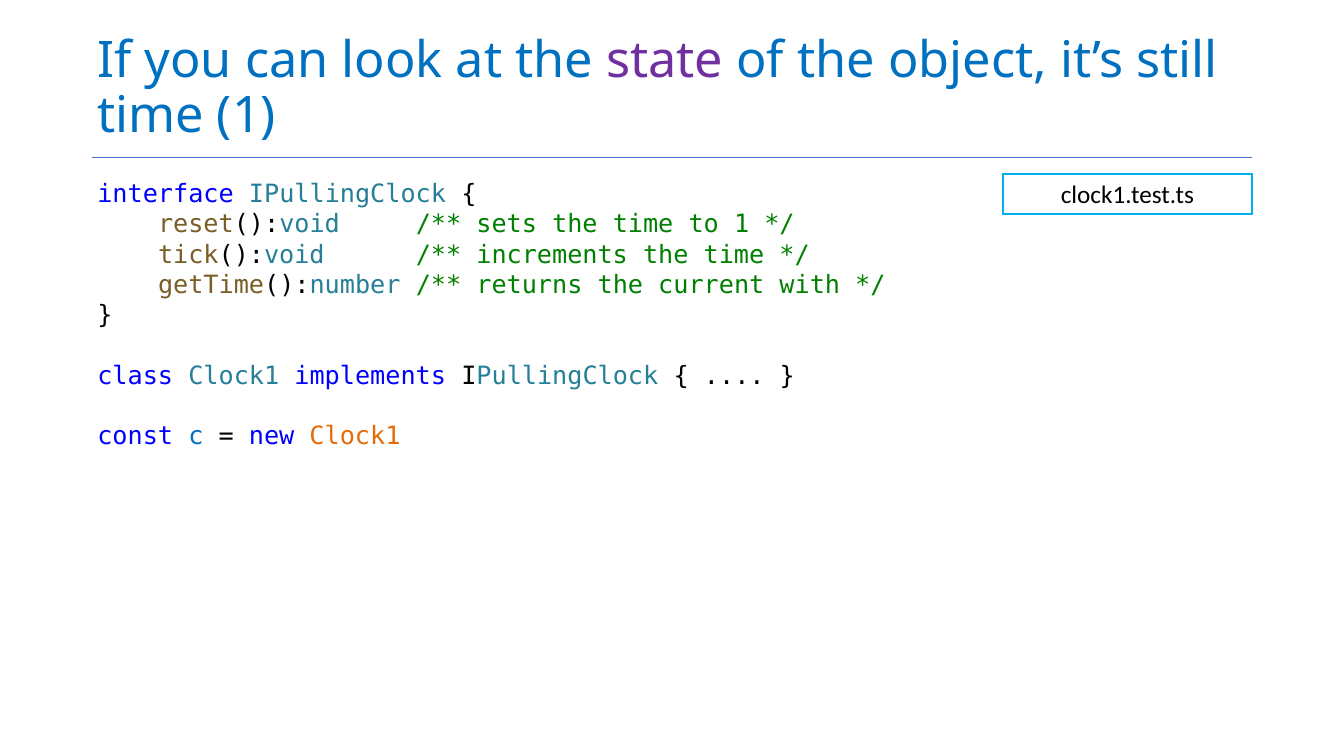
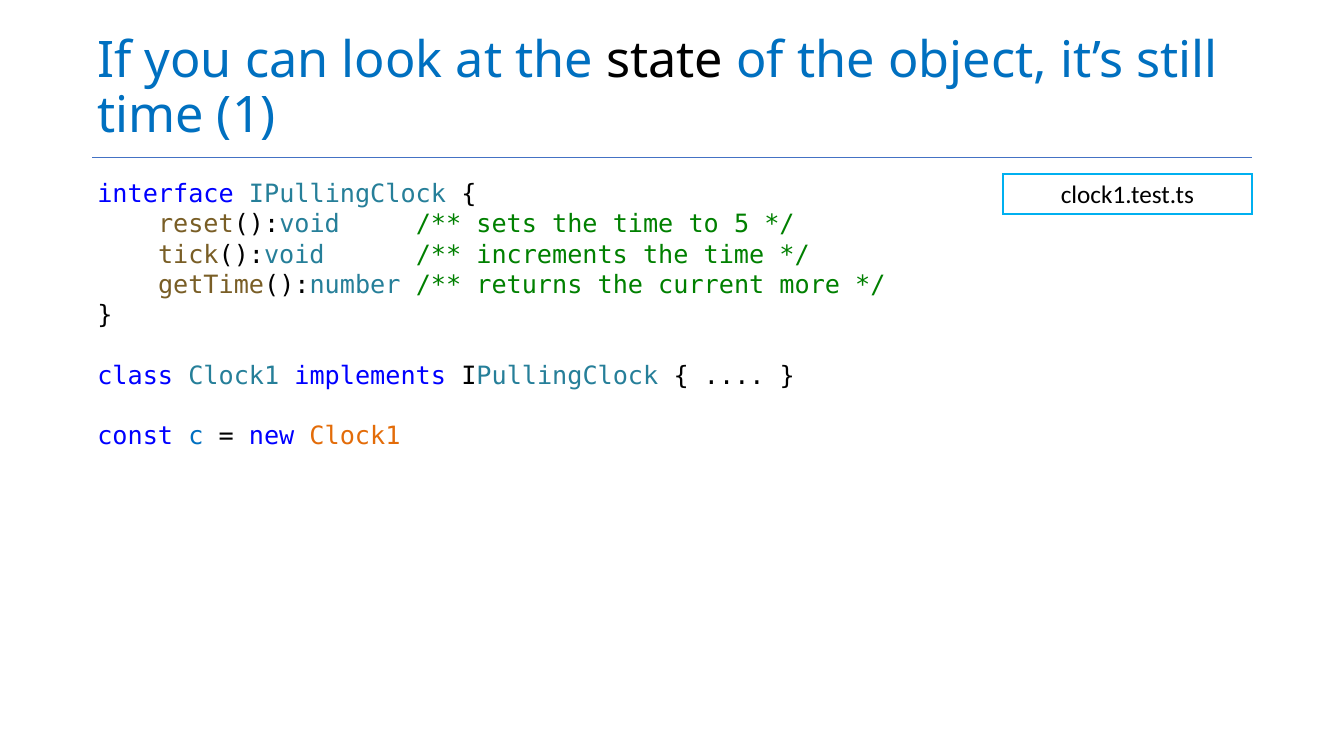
state colour: purple -> black (665, 61)
to 1: 1 -> 5 (742, 225)
with: with -> more (810, 285)
